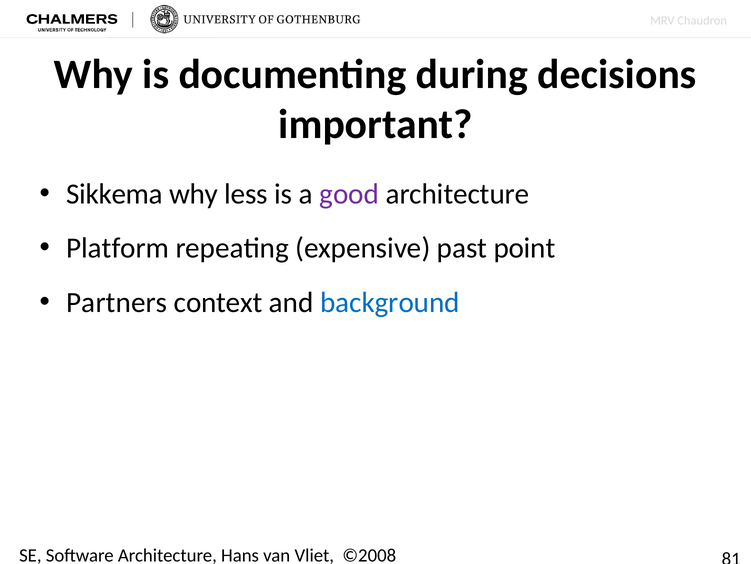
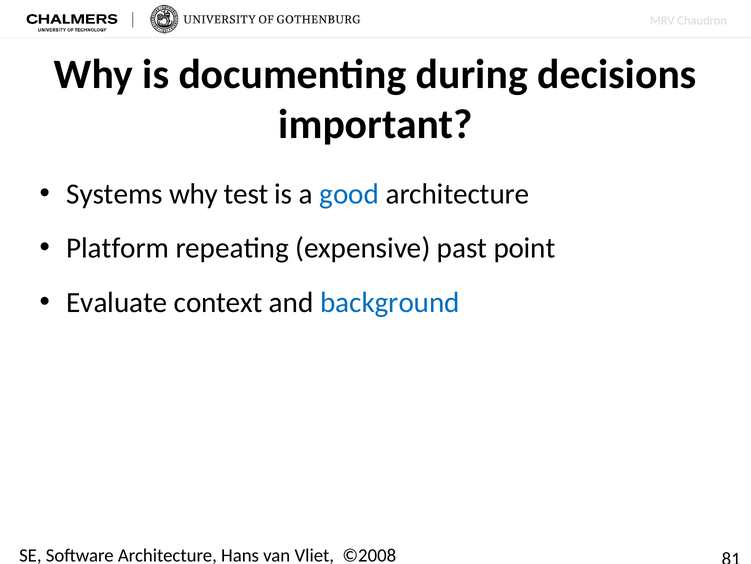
Sikkema: Sikkema -> Systems (114, 194)
less: less -> test (246, 194)
good colour: purple -> blue (349, 194)
Partners: Partners -> Evaluate (117, 302)
